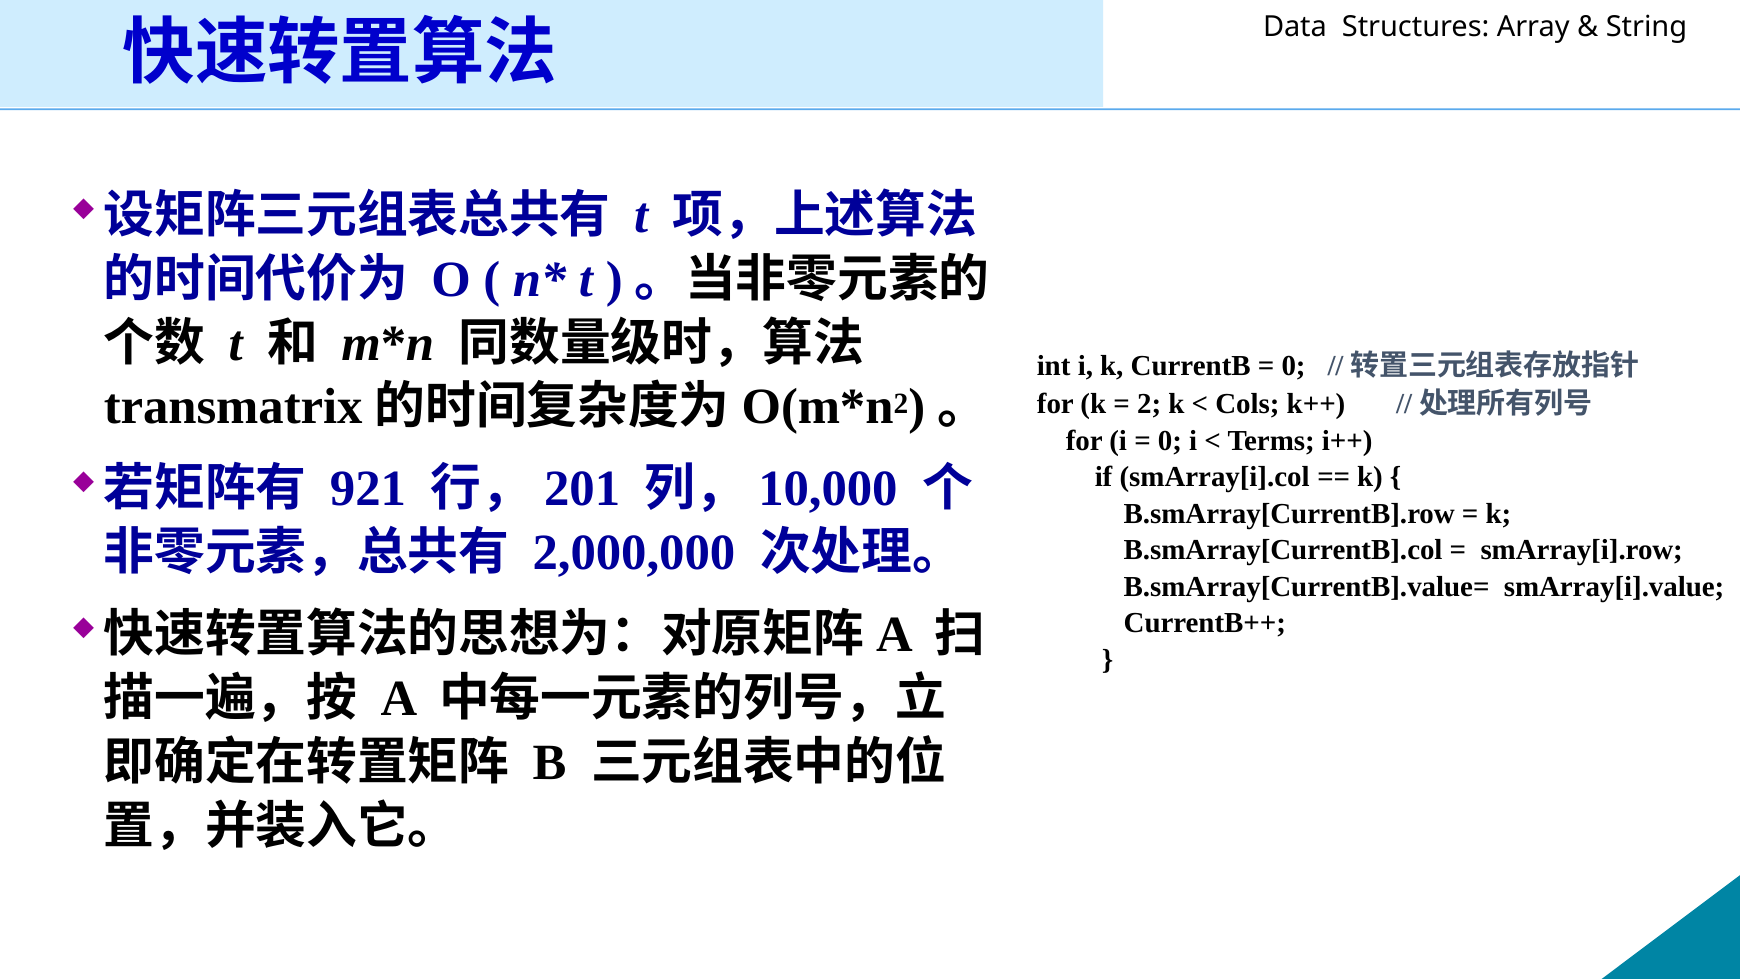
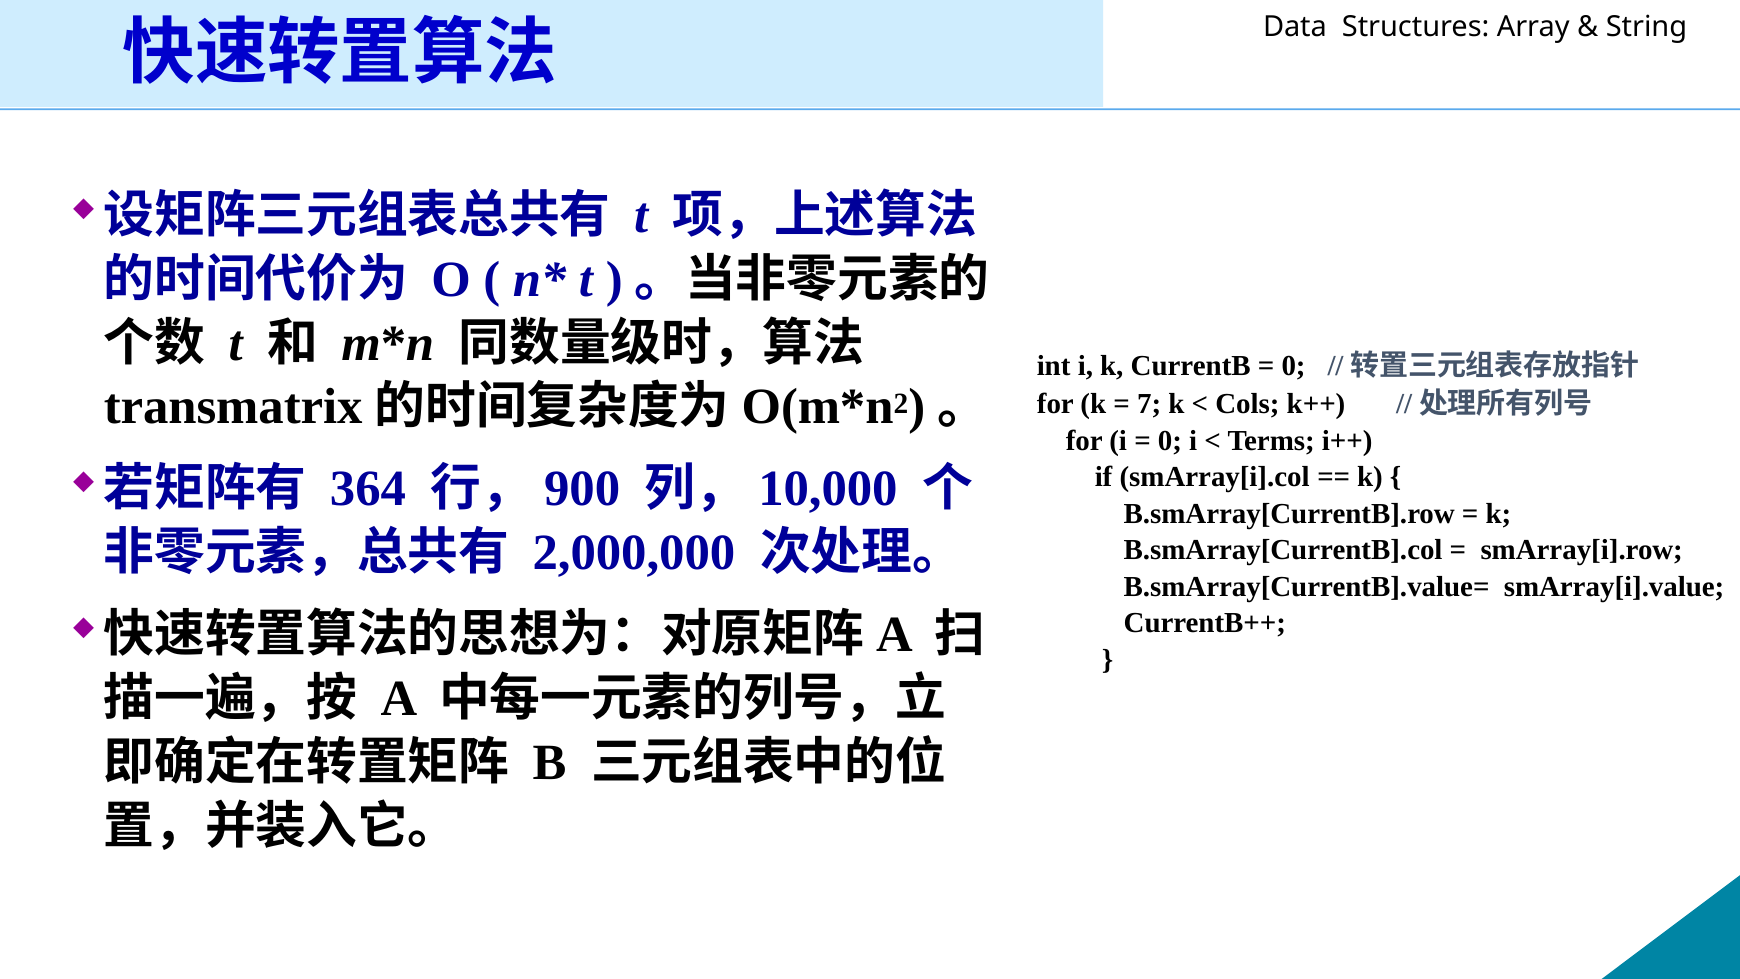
2: 2 -> 7 (1149, 404)
921: 921 -> 364 (368, 489)
201: 201 -> 900 (582, 489)
